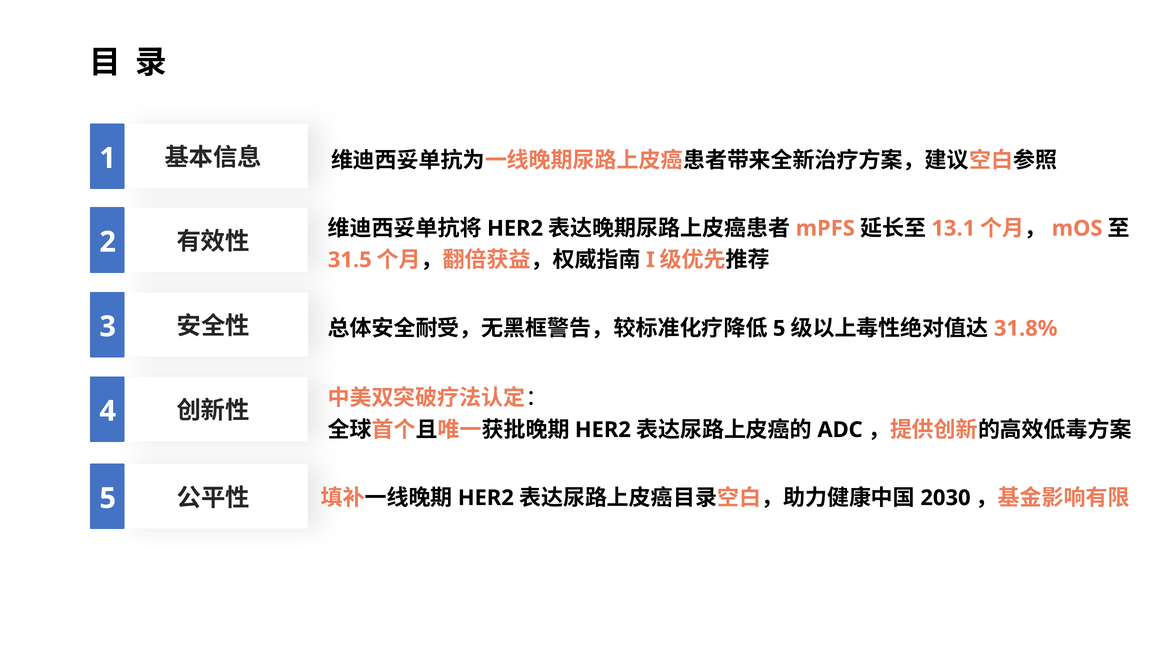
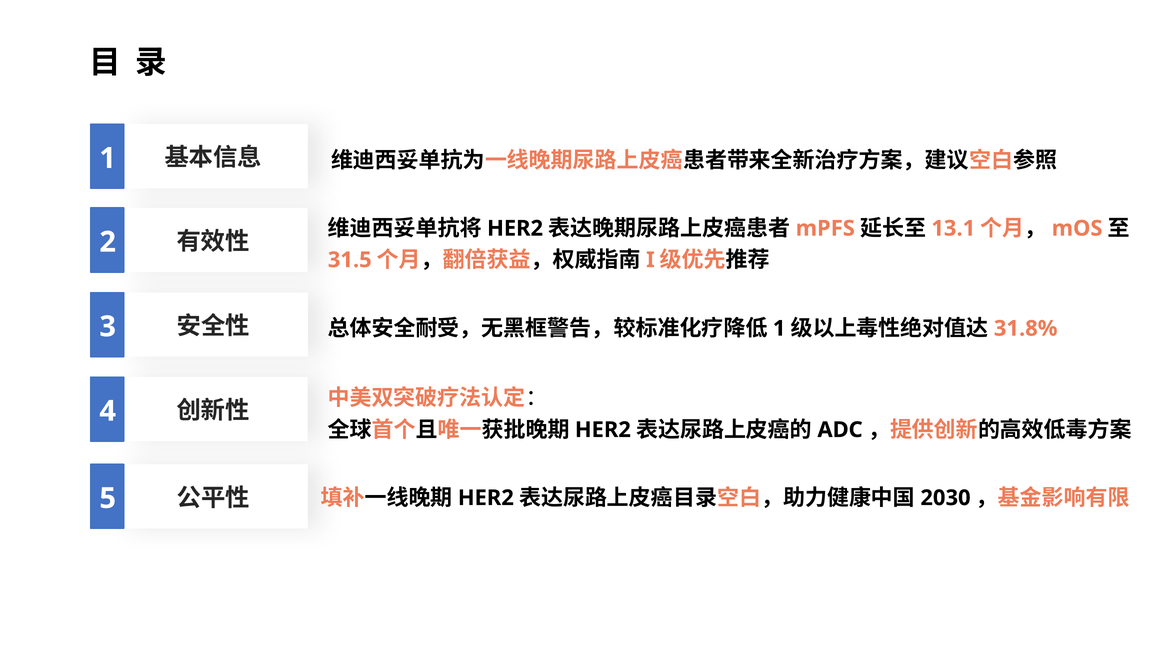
5: 5 -> 1 (779, 328)
